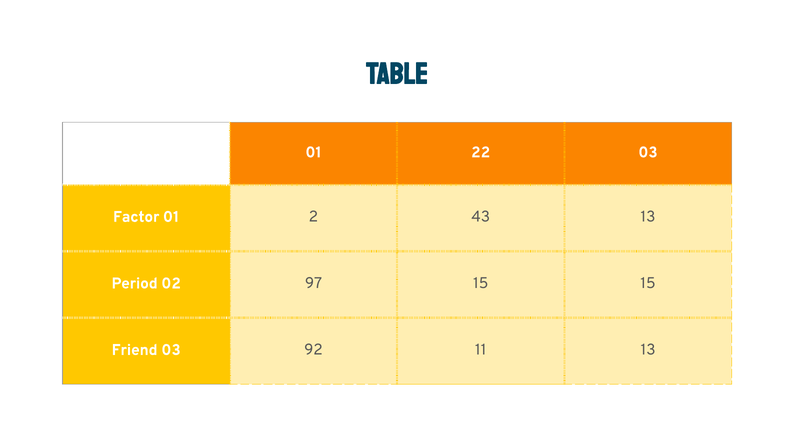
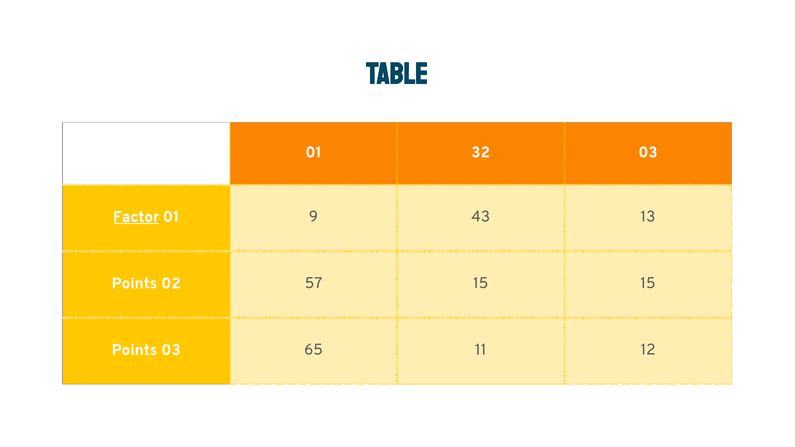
22: 22 -> 32 (481, 152)
Factor underline: none -> present (136, 217)
2: 2 -> 9 (313, 217)
Period: Period -> Points (135, 283)
97: 97 -> 57 (314, 283)
Friend: Friend -> Points (135, 350)
92: 92 -> 65 (314, 350)
11 13: 13 -> 12 (648, 350)
